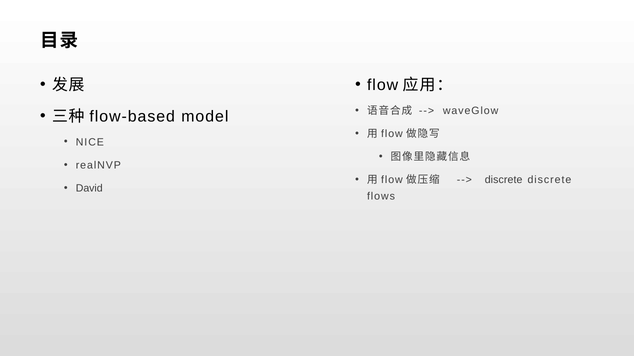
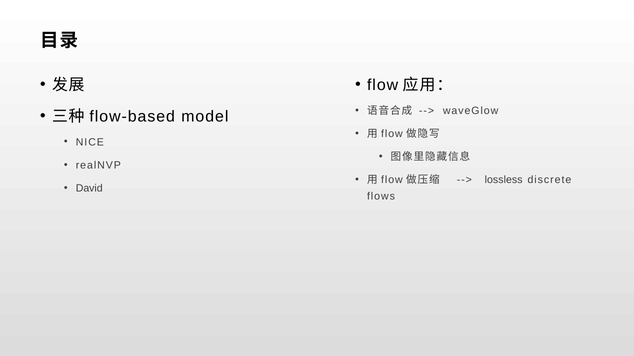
discrete: discrete -> lossless (504, 180)
